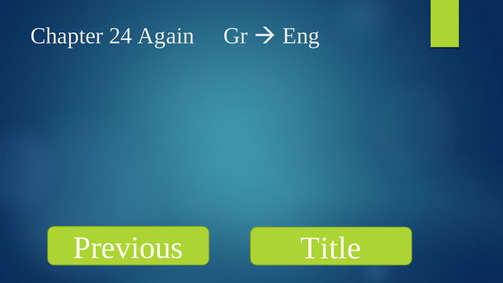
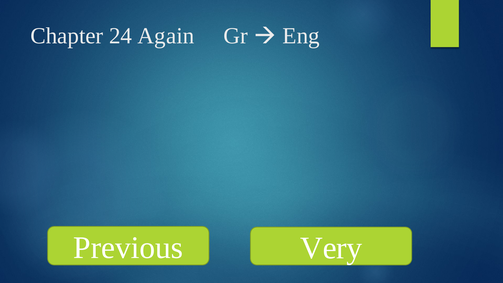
Title: Title -> Very (331, 248)
